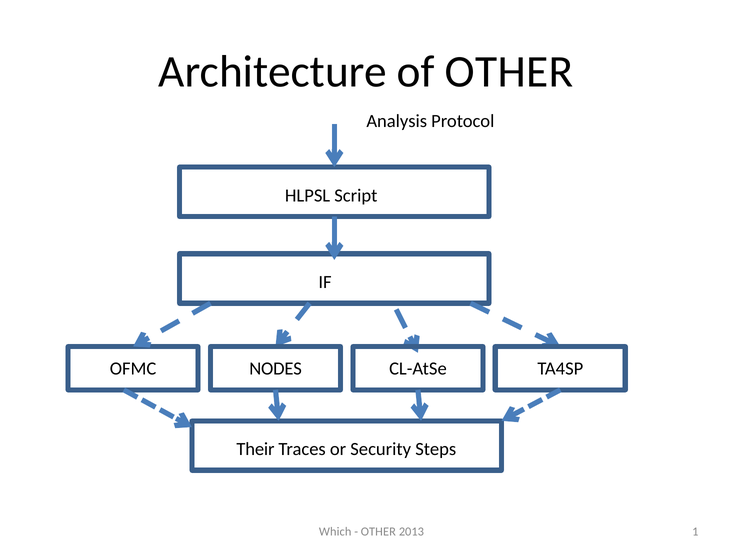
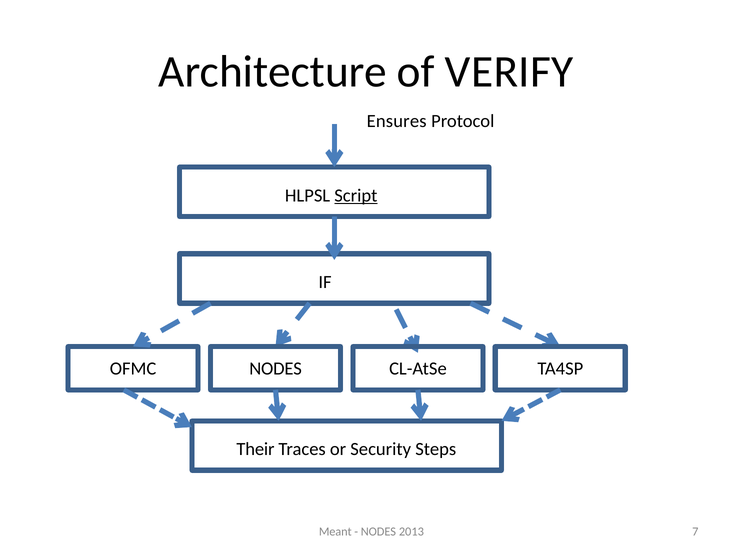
of OTHER: OTHER -> VERIFY (509, 72)
Analysis: Analysis -> Ensures (397, 121)
Script underline: none -> present (356, 196)
Which: Which -> Meant (335, 532)
OTHER: OTHER -> NODES (378, 532)
1: 1 -> 7 (695, 532)
